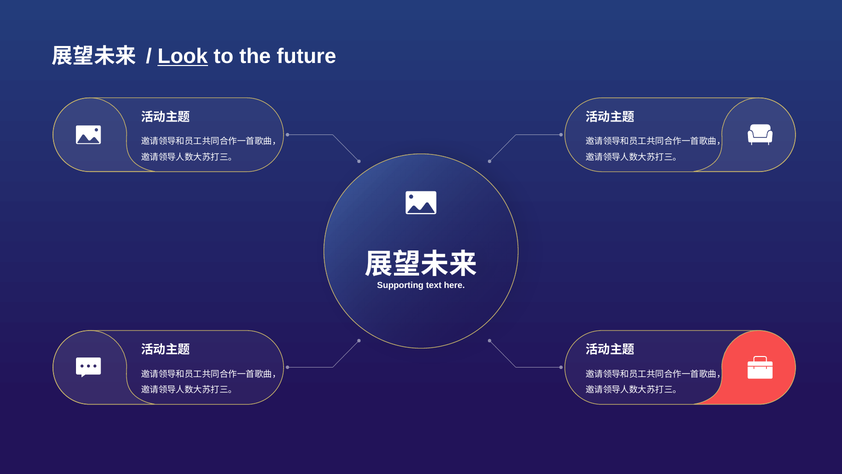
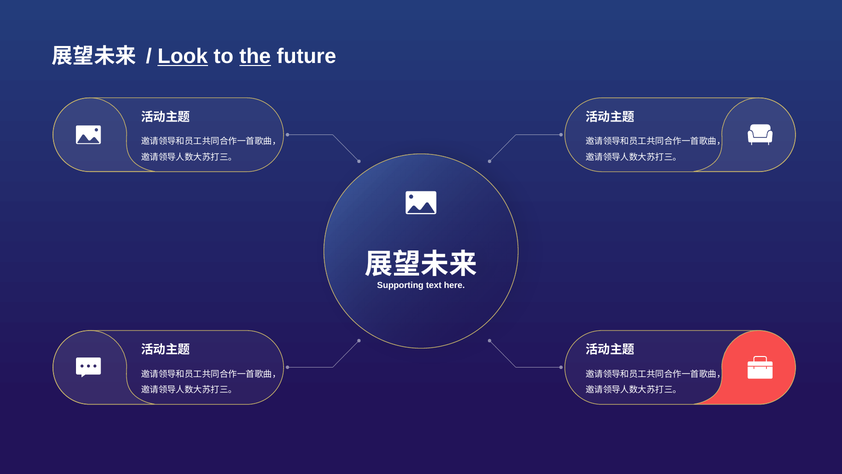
the underline: none -> present (255, 56)
